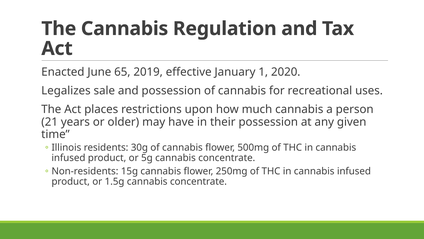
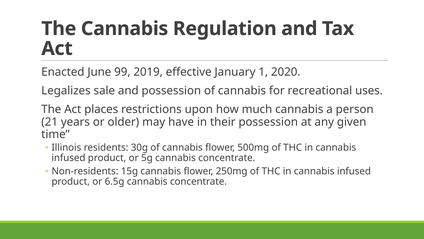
65: 65 -> 99 (122, 72)
1.5g: 1.5g -> 6.5g (115, 181)
